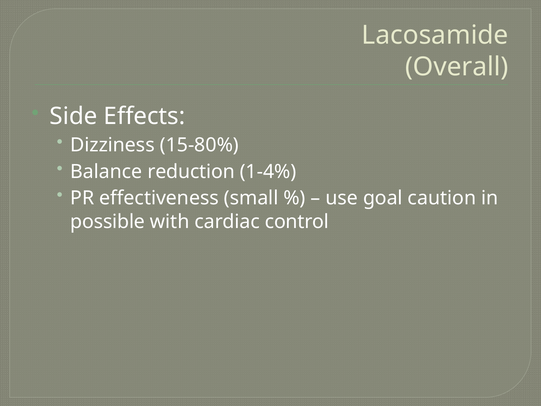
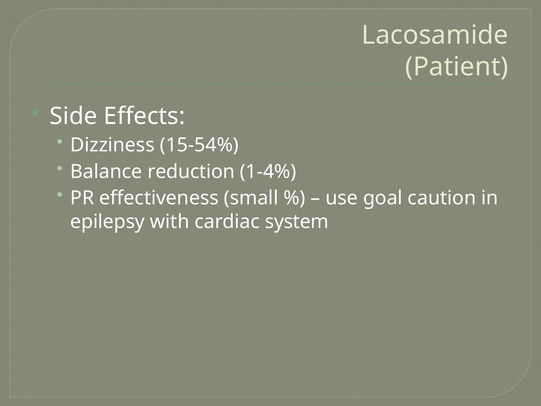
Overall: Overall -> Patient (457, 67)
15-80%: 15-80% -> 15-54% (199, 145)
possible: possible -> epilepsy (108, 222)
control: control -> system (297, 222)
